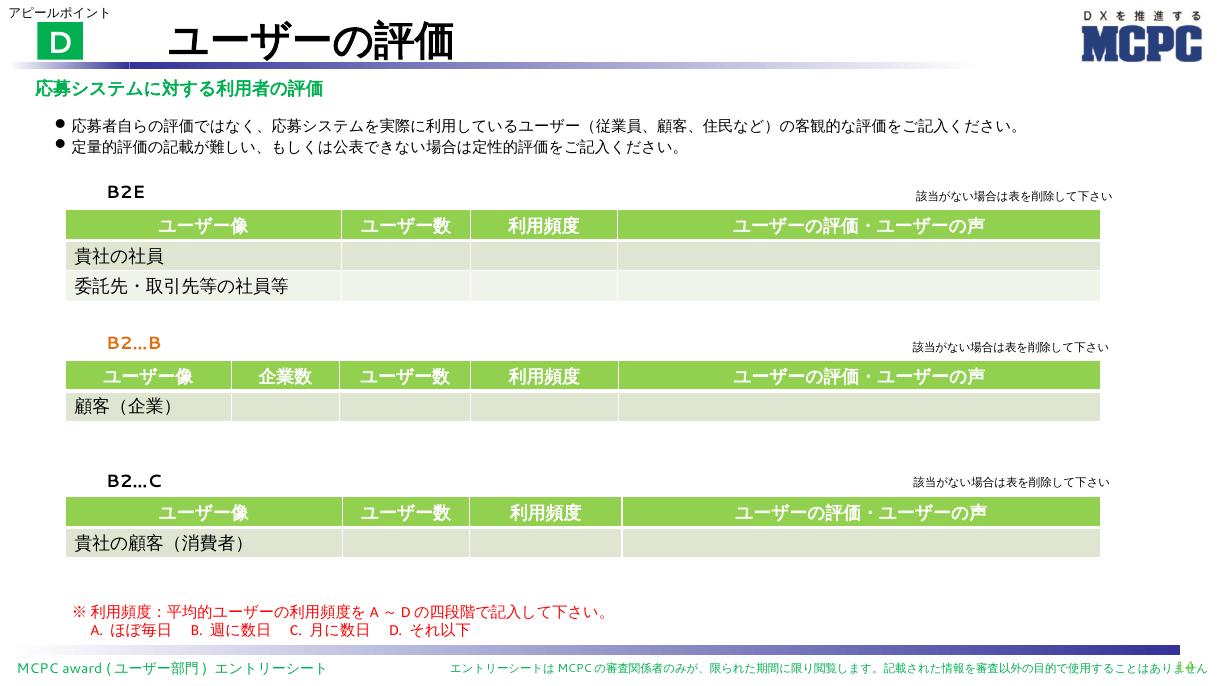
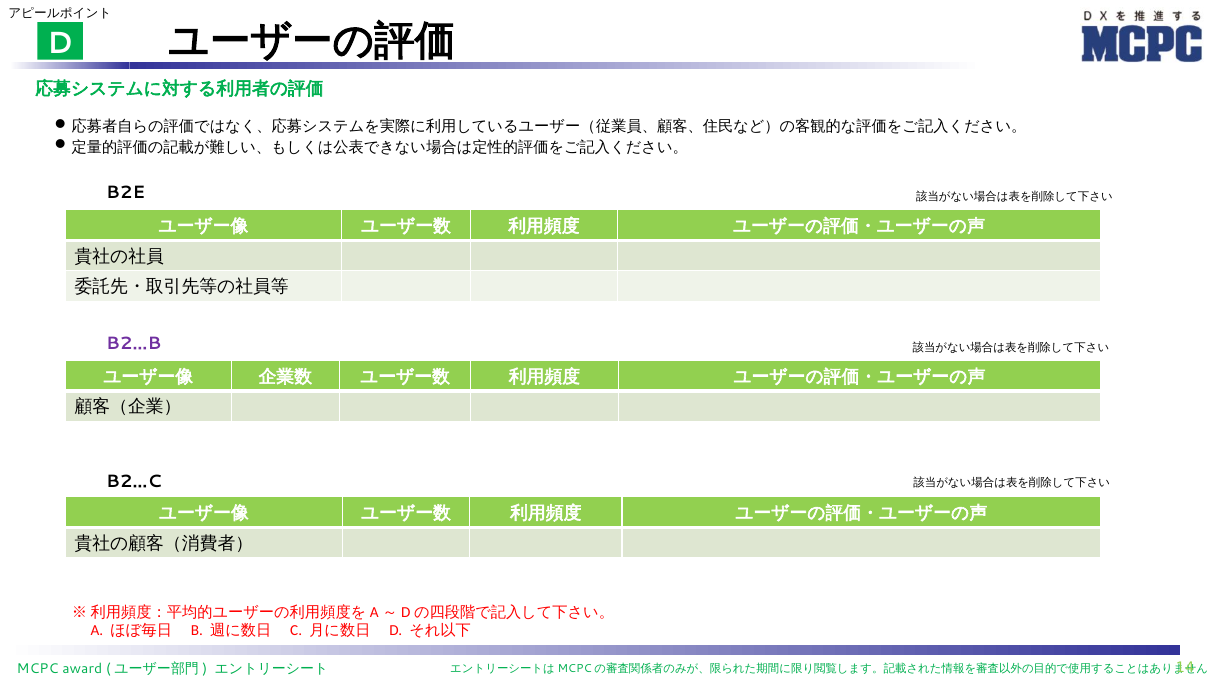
B2…B colour: orange -> purple (134, 344)
